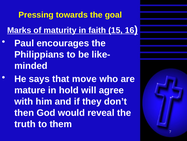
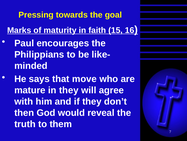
in hold: hold -> they (69, 90)
